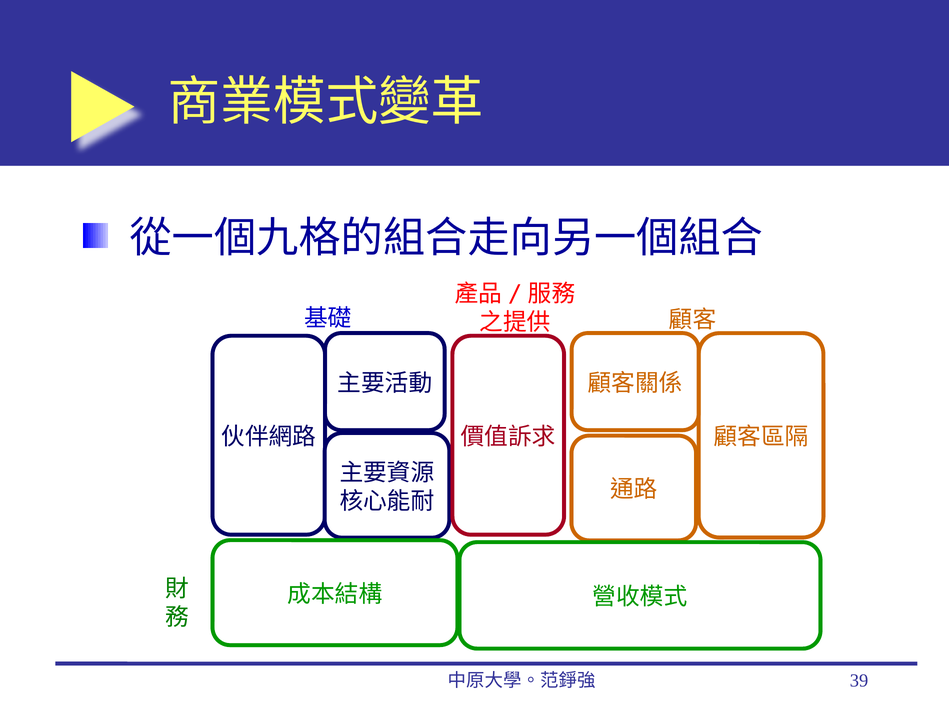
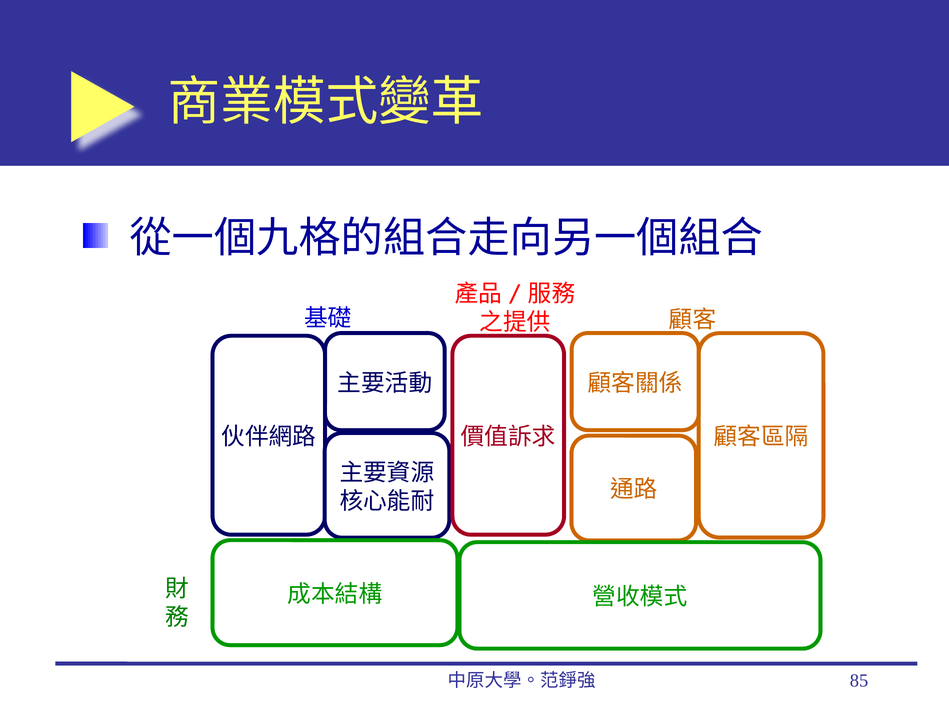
39: 39 -> 85 (859, 681)
